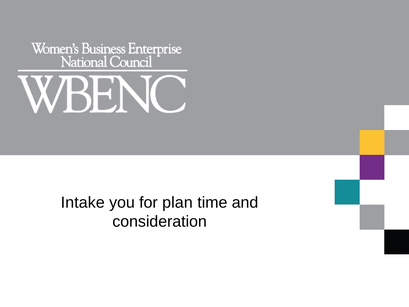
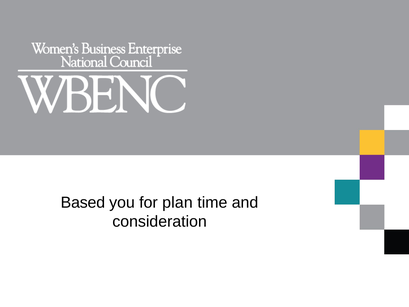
Intake: Intake -> Based (83, 202)
